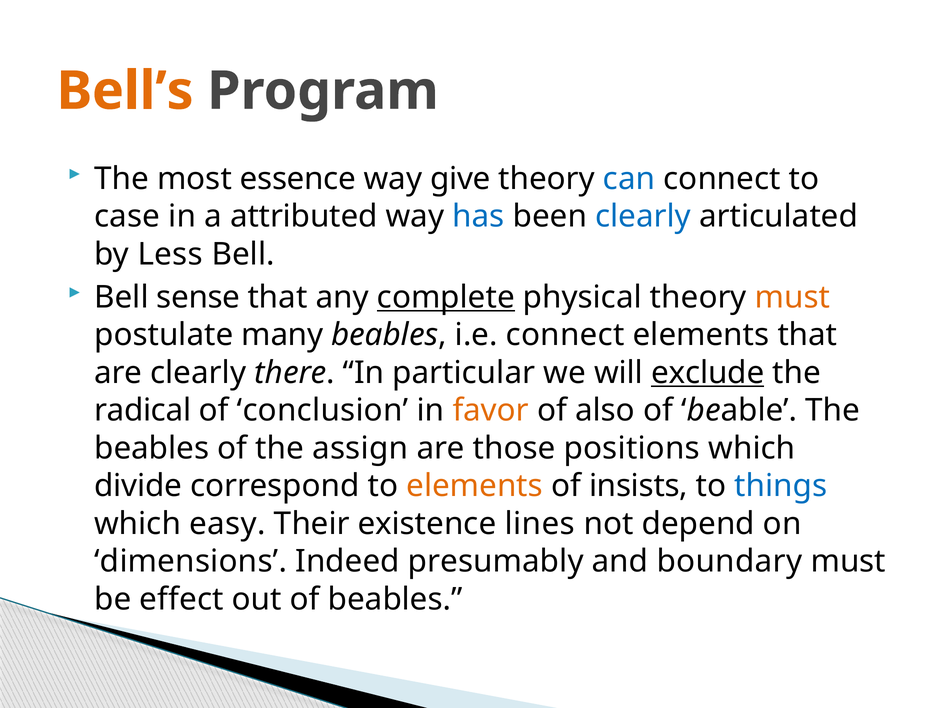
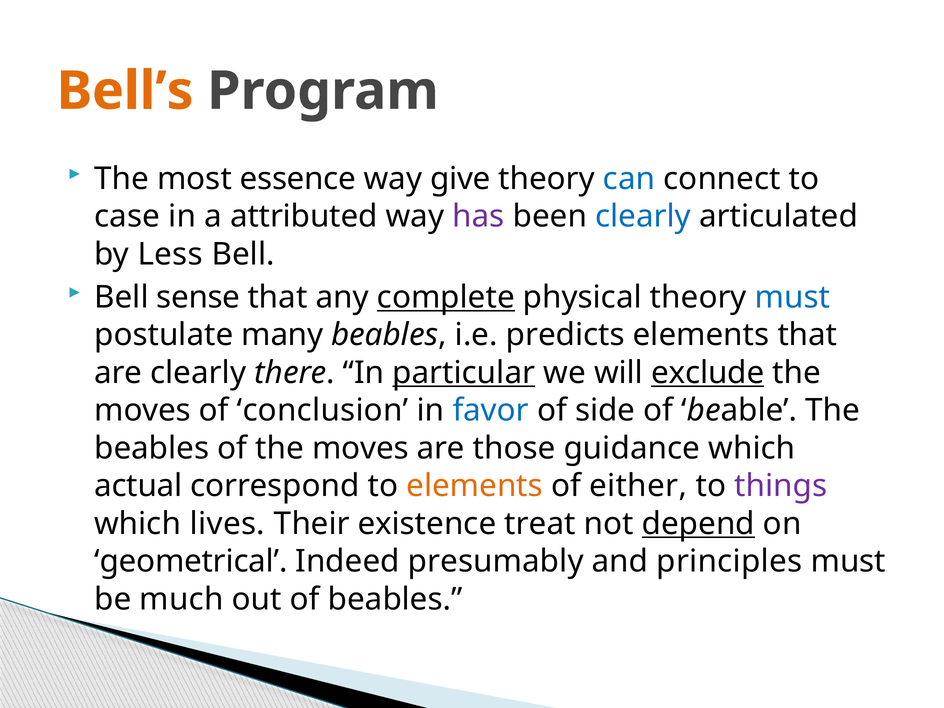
has colour: blue -> purple (478, 216)
must colour: orange -> blue (792, 297)
i.e connect: connect -> predicts (565, 335)
particular underline: none -> present (464, 373)
radical: radical -> moves (143, 410)
favor colour: orange -> blue (491, 410)
also: also -> side (605, 410)
of the assign: assign -> moves (360, 448)
positions: positions -> guidance (632, 448)
divide: divide -> actual (138, 486)
insists: insists -> either (638, 486)
things colour: blue -> purple (781, 486)
easy: easy -> lives (227, 524)
lines: lines -> treat (540, 524)
depend underline: none -> present (698, 524)
dimensions: dimensions -> geometrical (191, 562)
boundary: boundary -> principles (729, 562)
effect: effect -> much (181, 599)
